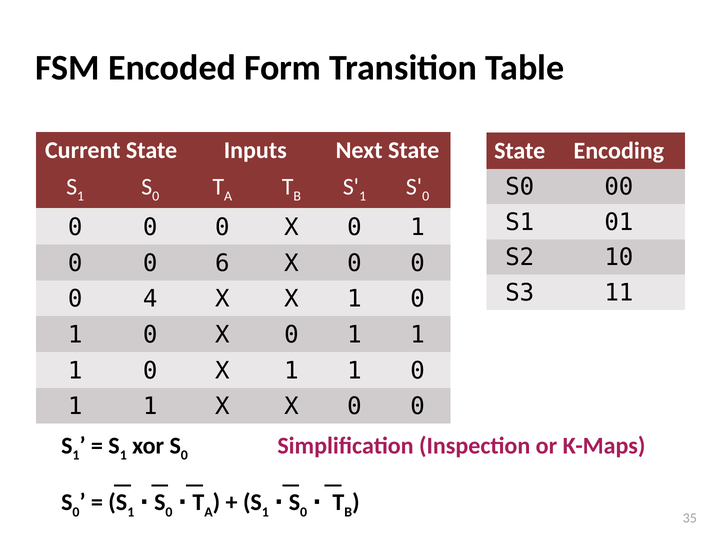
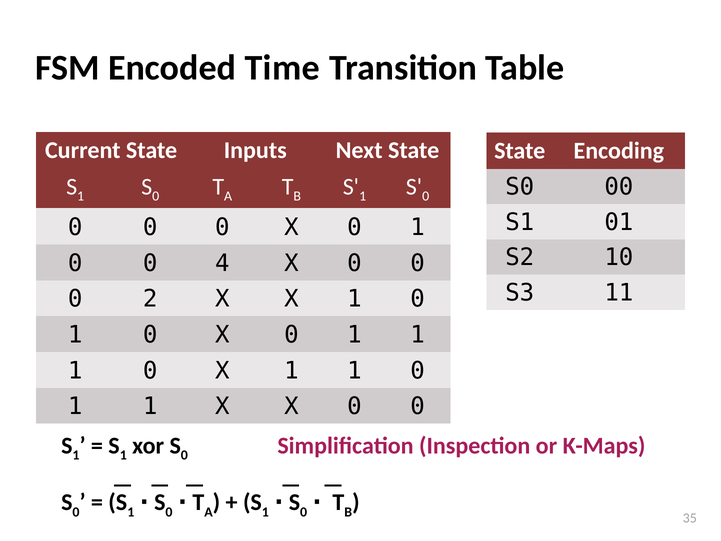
Form: Form -> Time (282, 68)
6: 6 -> 4 (222, 263)
4: 4 -> 2 (150, 299)
